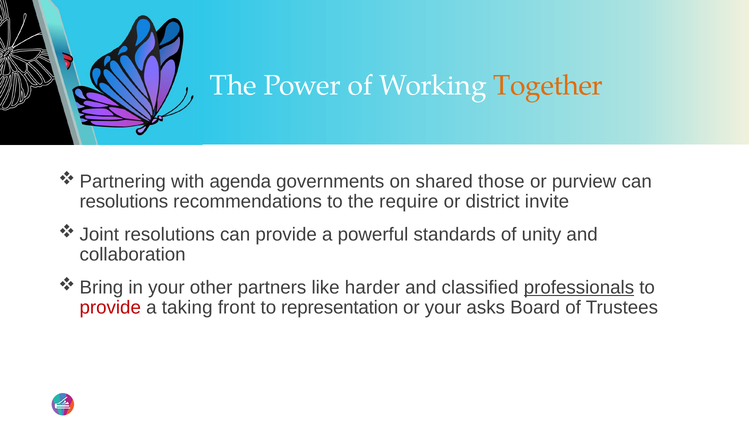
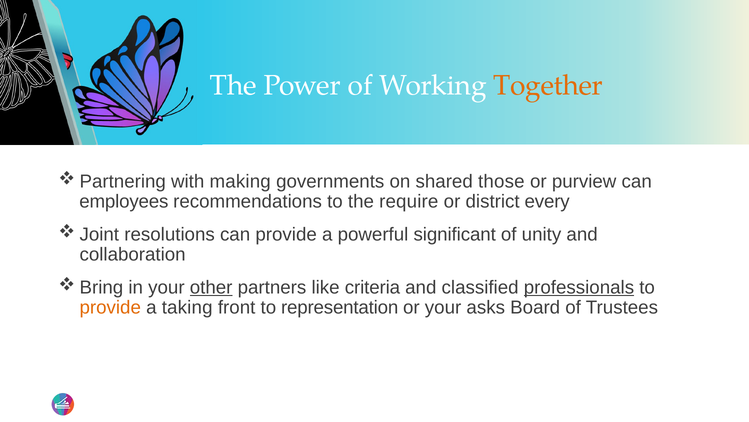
agenda: agenda -> making (240, 181)
resolutions: resolutions -> employees (124, 201)
invite: invite -> every (547, 201)
standards: standards -> significant (455, 234)
other underline: none -> present (211, 287)
harder: harder -> criteria (372, 287)
provide colour: red -> orange (110, 307)
